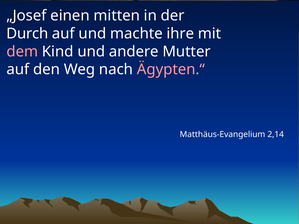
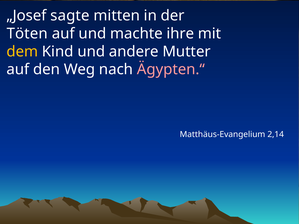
einen: einen -> sagte (70, 16)
Durch: Durch -> Töten (27, 34)
dem colour: pink -> yellow (22, 52)
